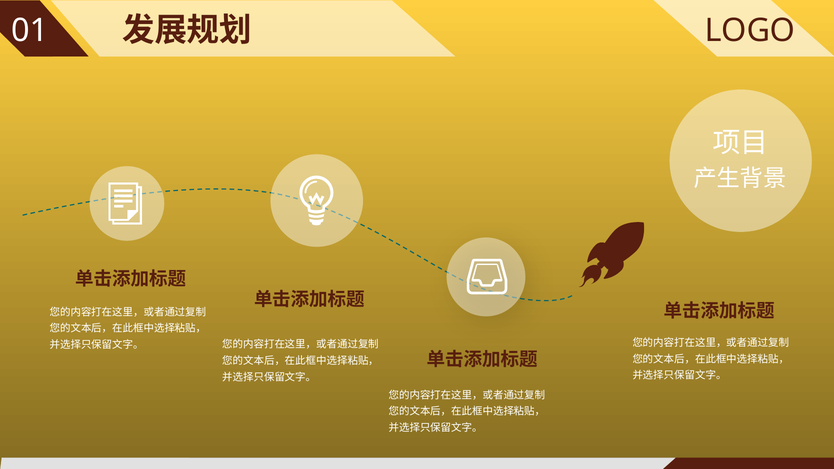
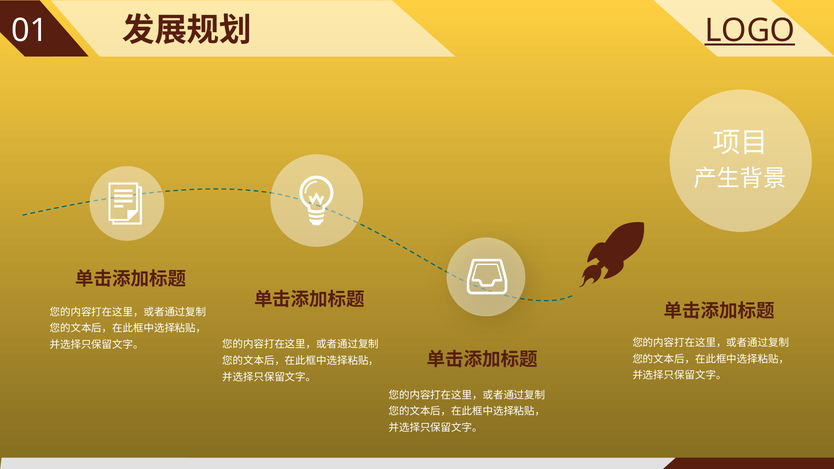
LOGO underline: none -> present (750, 31)
